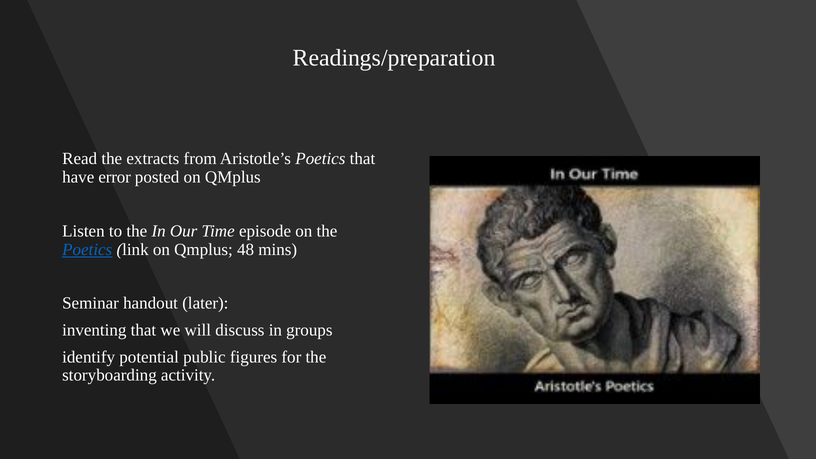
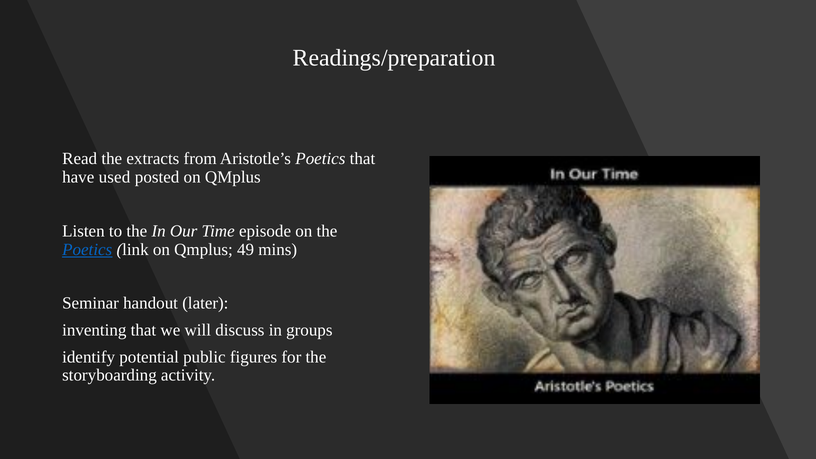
error: error -> used (114, 177)
48: 48 -> 49 (246, 249)
